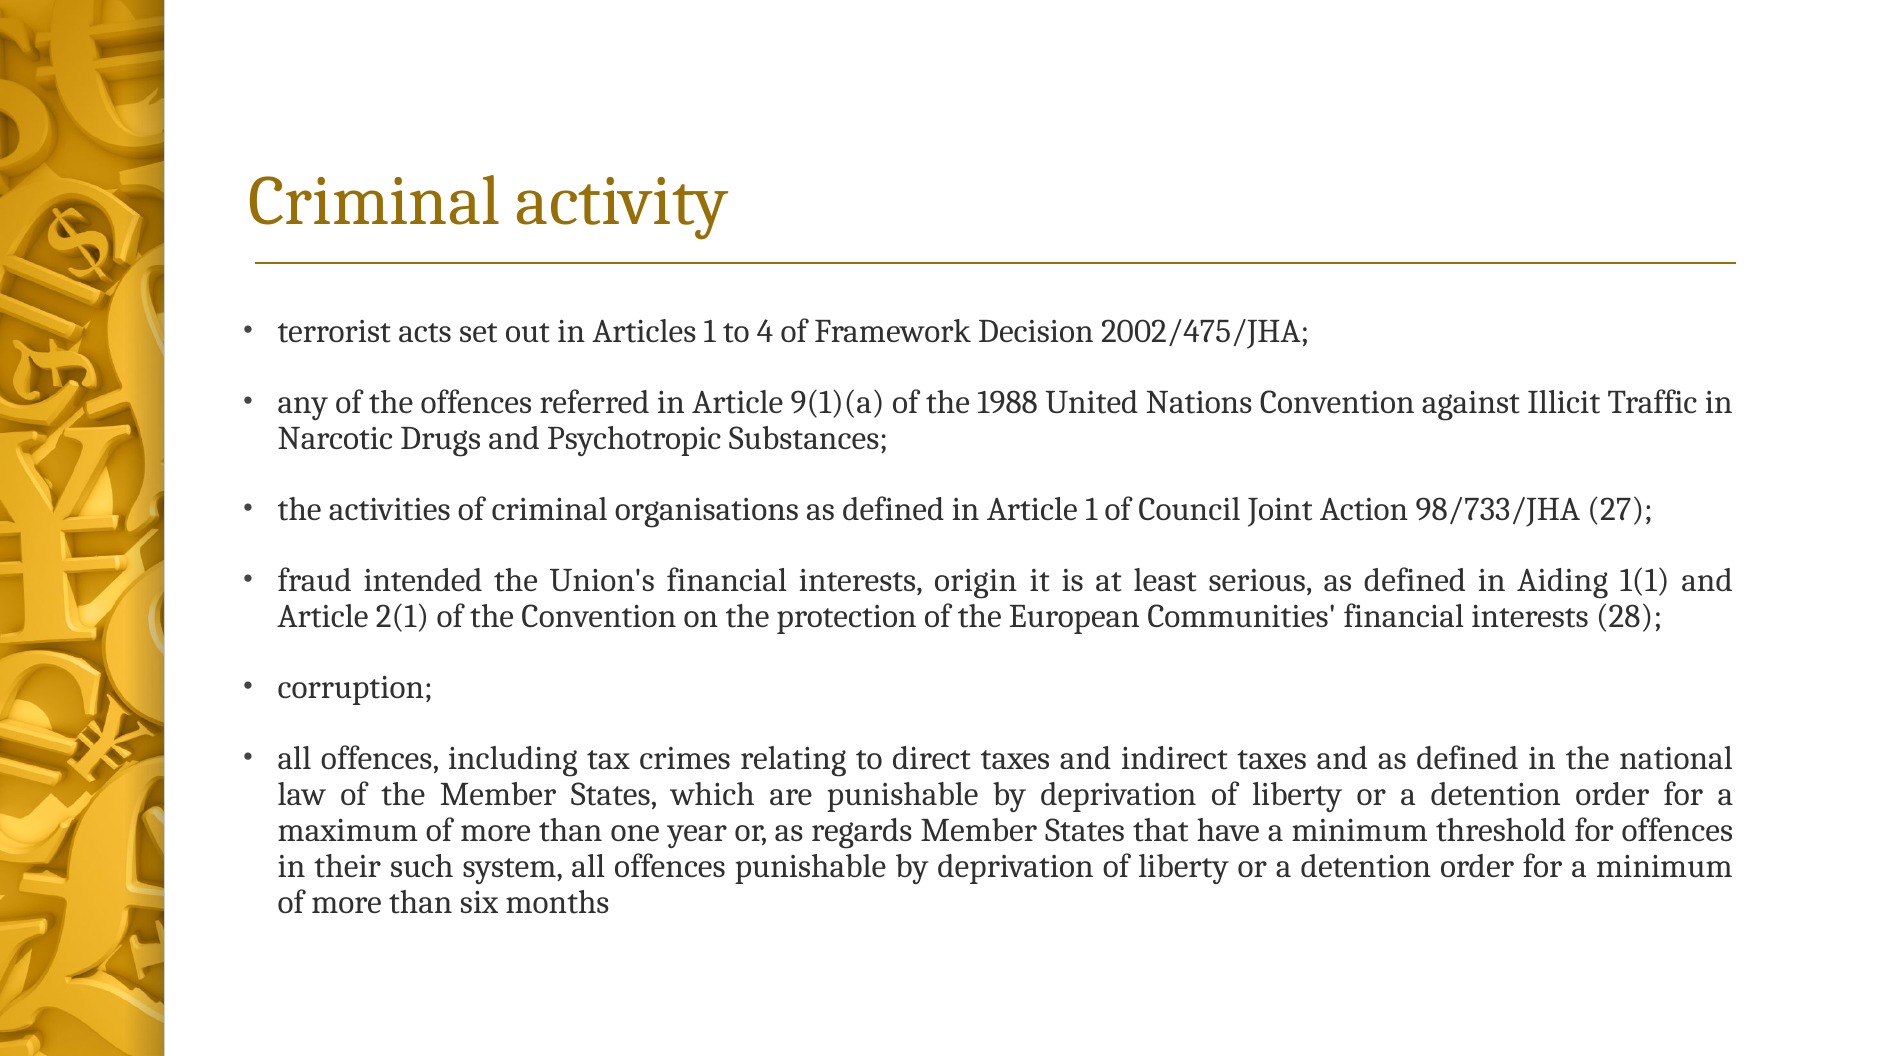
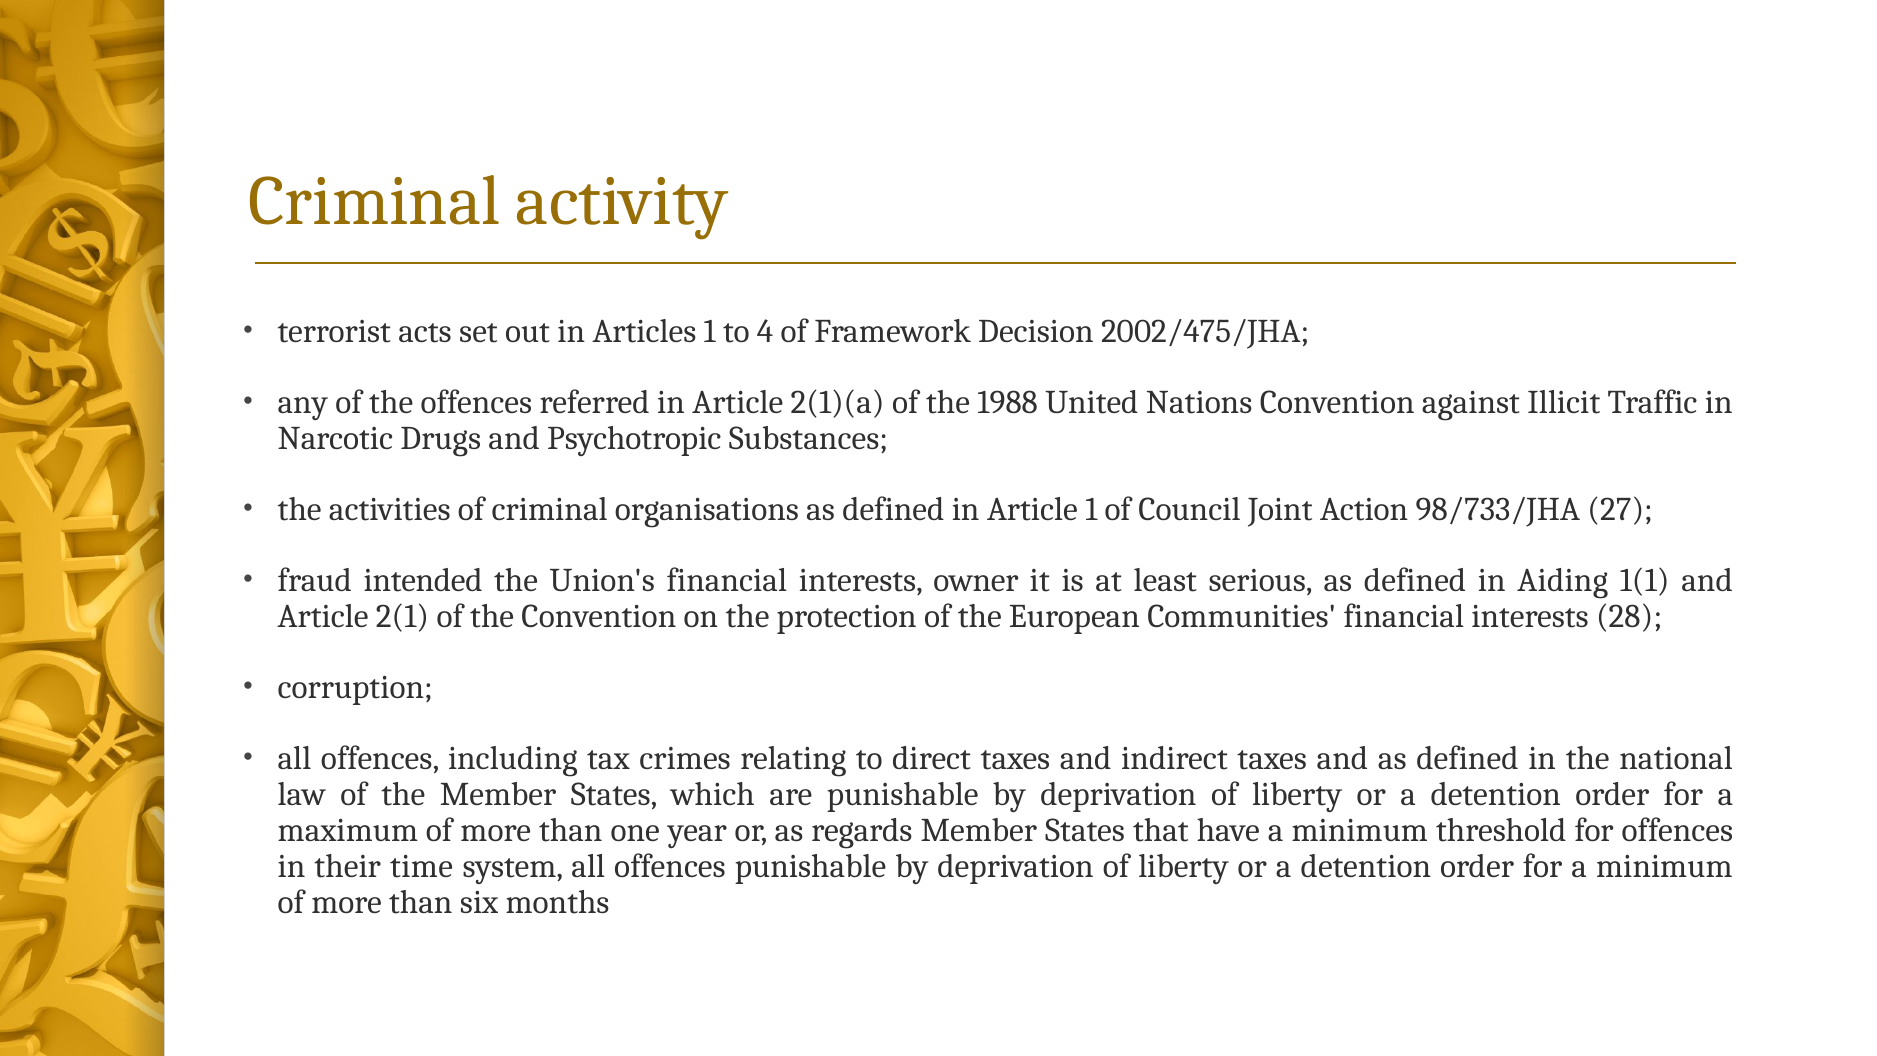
9(1)(a: 9(1)(a -> 2(1)(a (838, 402)
origin: origin -> owner (976, 580)
such: such -> time (422, 866)
